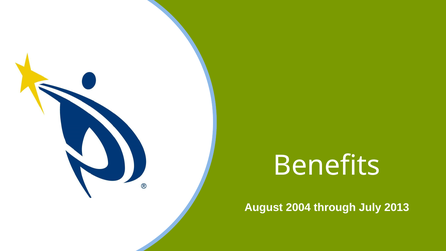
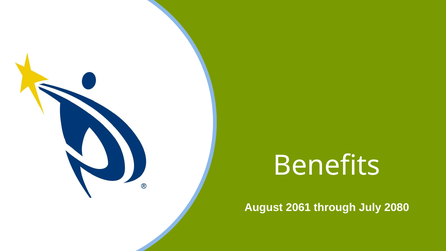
2004: 2004 -> 2061 (298, 207)
2013: 2013 -> 2080 (397, 207)
